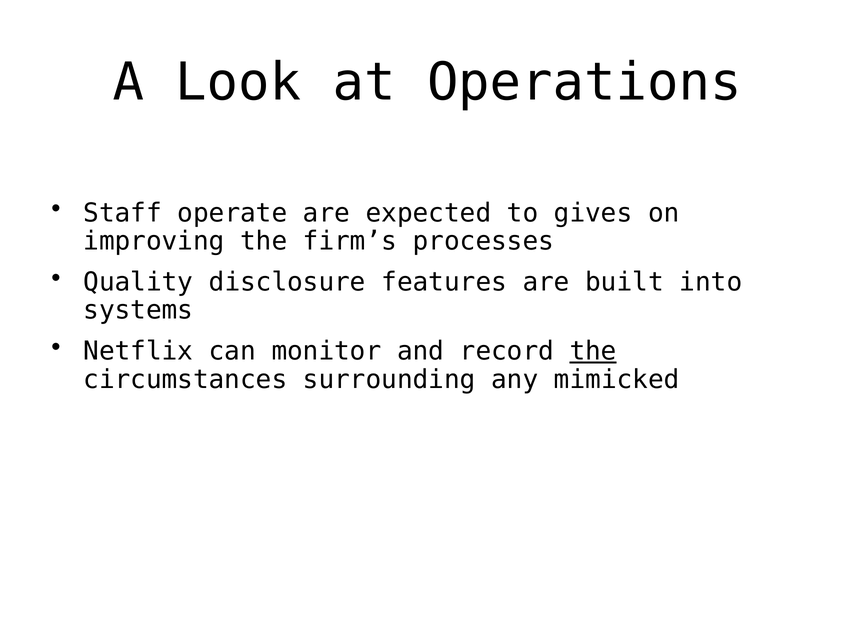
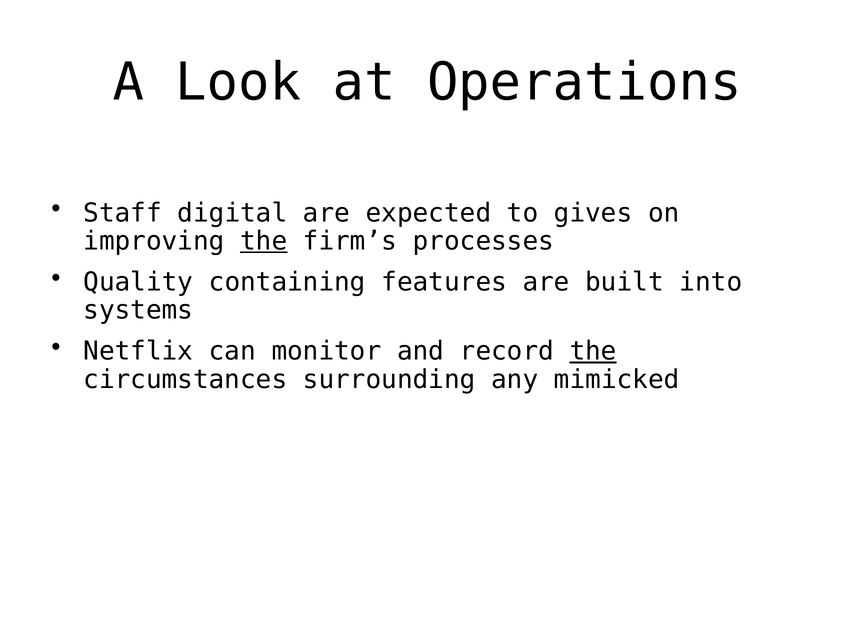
operate: operate -> digital (232, 213)
the underline: none -> present (264, 241)
disclosure: disclosure -> containing (287, 282)
